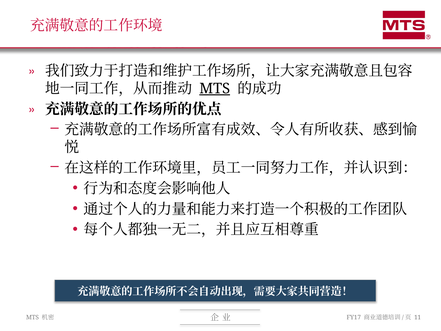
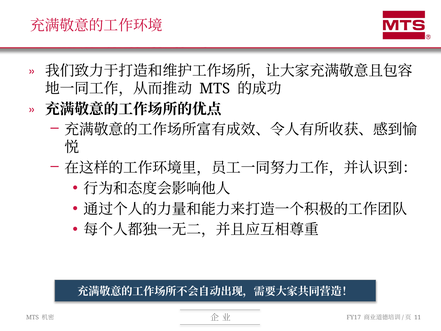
MTS underline: present -> none (215, 89)
